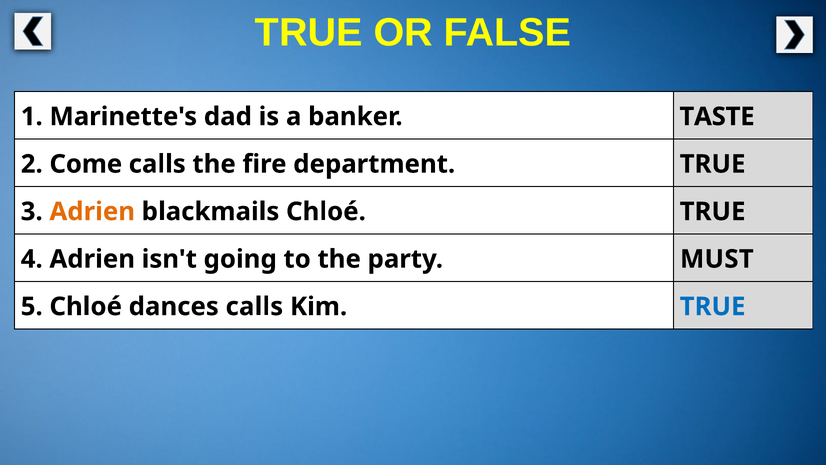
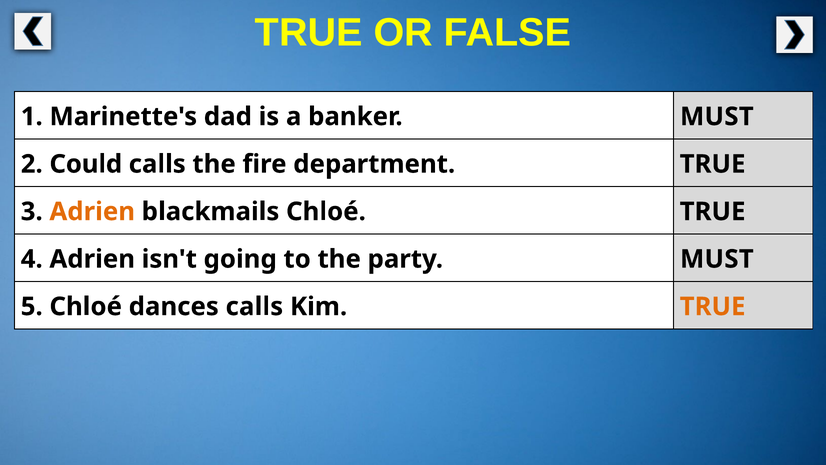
banker TASTE: TASTE -> MUST (717, 117)
Come: Come -> Could (86, 164)
TRUE colour: blue -> orange (713, 306)
